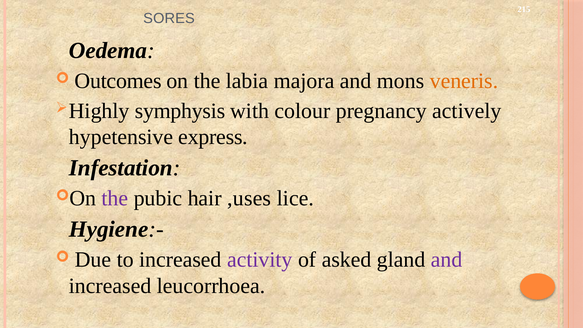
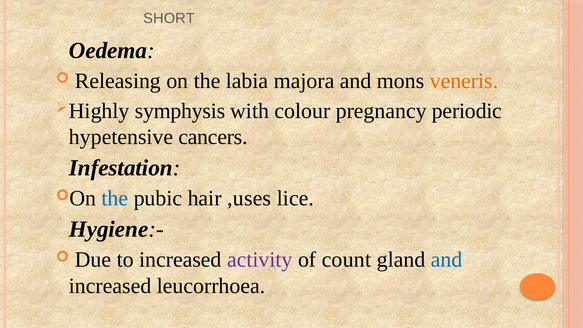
SORES: SORES -> SHORT (169, 19)
Outcomes: Outcomes -> Releasing (118, 81)
actively: actively -> periodic (467, 111)
express: express -> cancers (213, 137)
the colour: purple -> blue (115, 198)
asked: asked -> count (346, 260)
and colour: purple -> blue (447, 260)
